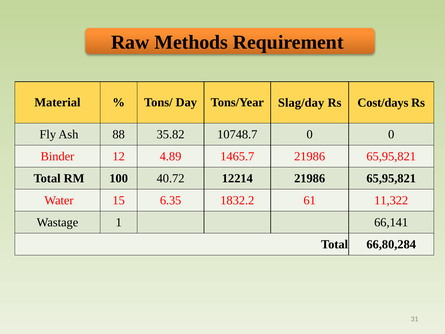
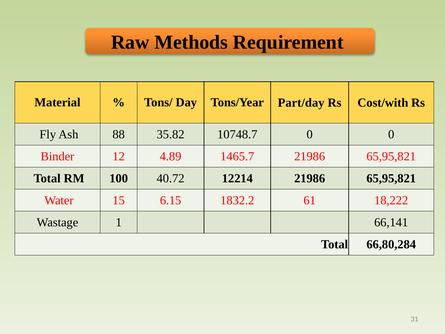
Slag/day: Slag/day -> Part/day (301, 103)
Cost/days: Cost/days -> Cost/with (383, 103)
6.35: 6.35 -> 6.15 (171, 200)
11,322: 11,322 -> 18,222 (391, 200)
